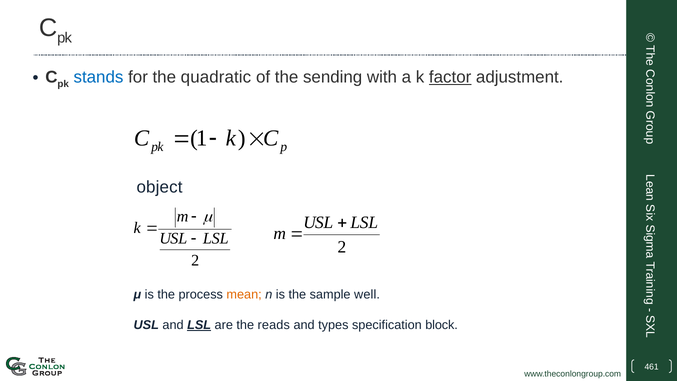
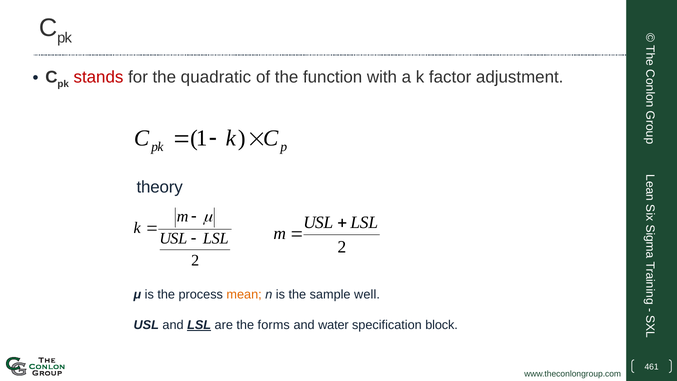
stands colour: blue -> red (98, 77)
sending: sending -> function (333, 77)
factor underline: present -> none (450, 77)
object: object -> theory (160, 187)
reads: reads -> forms (274, 325)
types: types -> water (333, 325)
